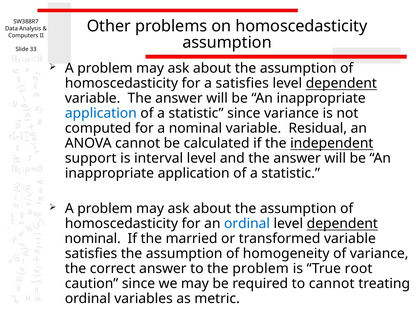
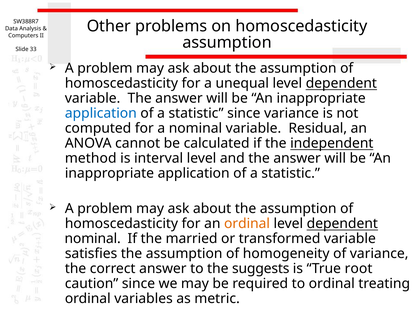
a satisfies: satisfies -> unequal (242, 83)
support: support -> method (91, 158)
ordinal colour: blue -> orange (247, 224)
the problem: problem -> suggests (261, 269)
to cannot: cannot -> ordinal (332, 284)
